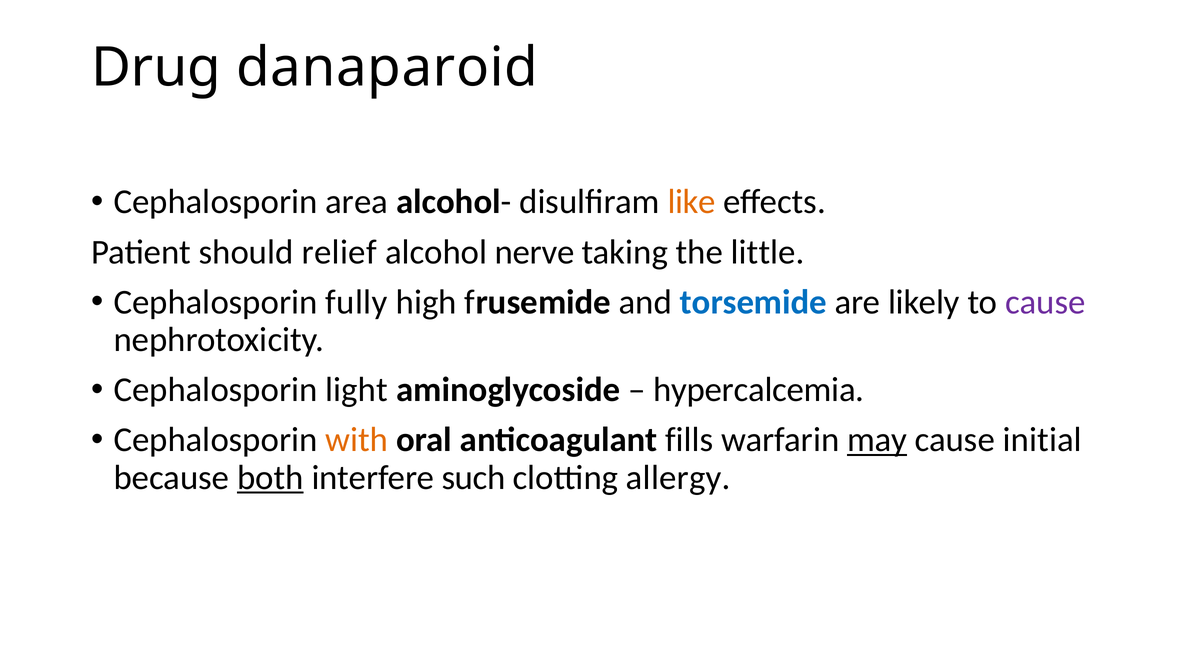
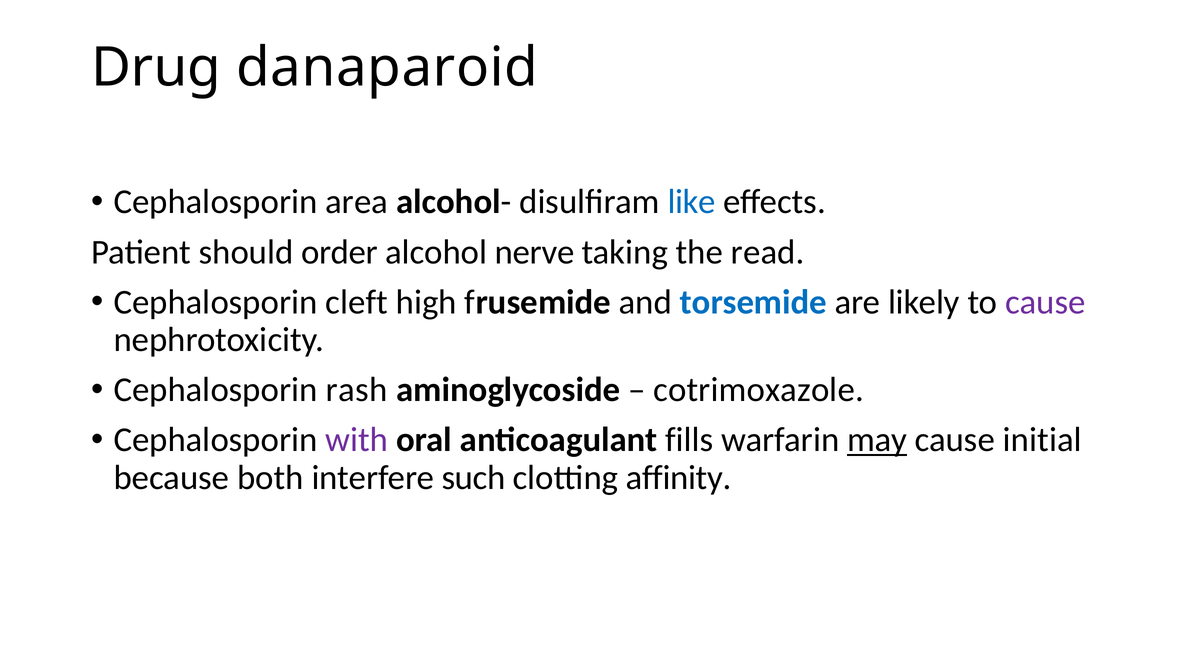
like colour: orange -> blue (692, 202)
relief: relief -> order (340, 252)
little: little -> read (768, 252)
fully: fully -> cleft (357, 302)
light: light -> rash (356, 390)
hypercalcemia: hypercalcemia -> cotrimoxazole (759, 390)
with colour: orange -> purple (357, 440)
both underline: present -> none (270, 478)
allergy: allergy -> affinity (679, 478)
